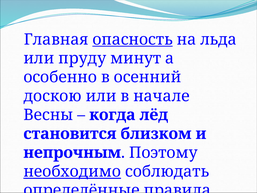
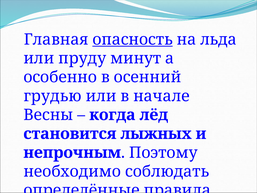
доскою: доскою -> грудью (52, 96)
близком: близком -> лыжных (156, 134)
необходимо underline: present -> none (72, 171)
